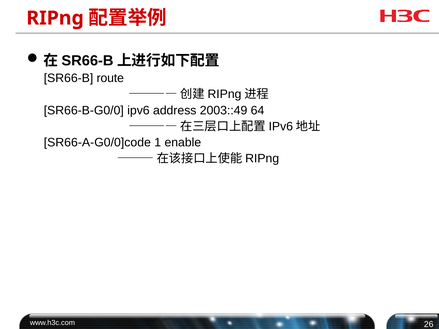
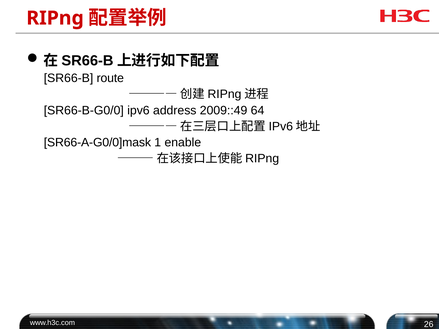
2003::49: 2003::49 -> 2009::49 (224, 110)
SR66-A-G0/0]code: SR66-A-G0/0]code -> SR66-A-G0/0]mask (97, 143)
